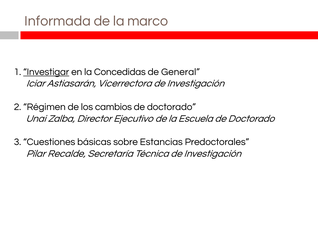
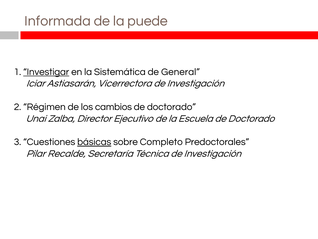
marco: marco -> puede (148, 21)
Concedidas: Concedidas -> Sistemática (120, 72)
básicas underline: none -> present (94, 142)
Estancias: Estancias -> Completo (161, 142)
